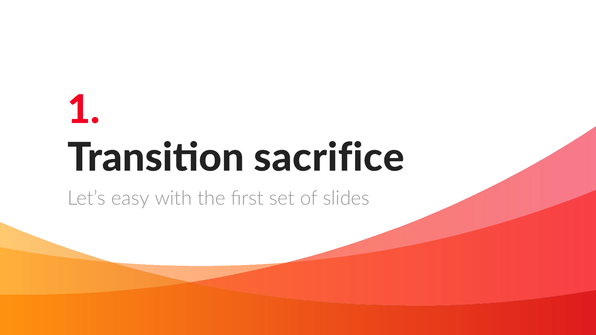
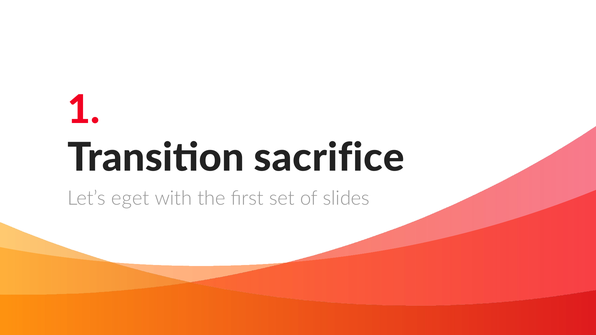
easy: easy -> eget (130, 198)
